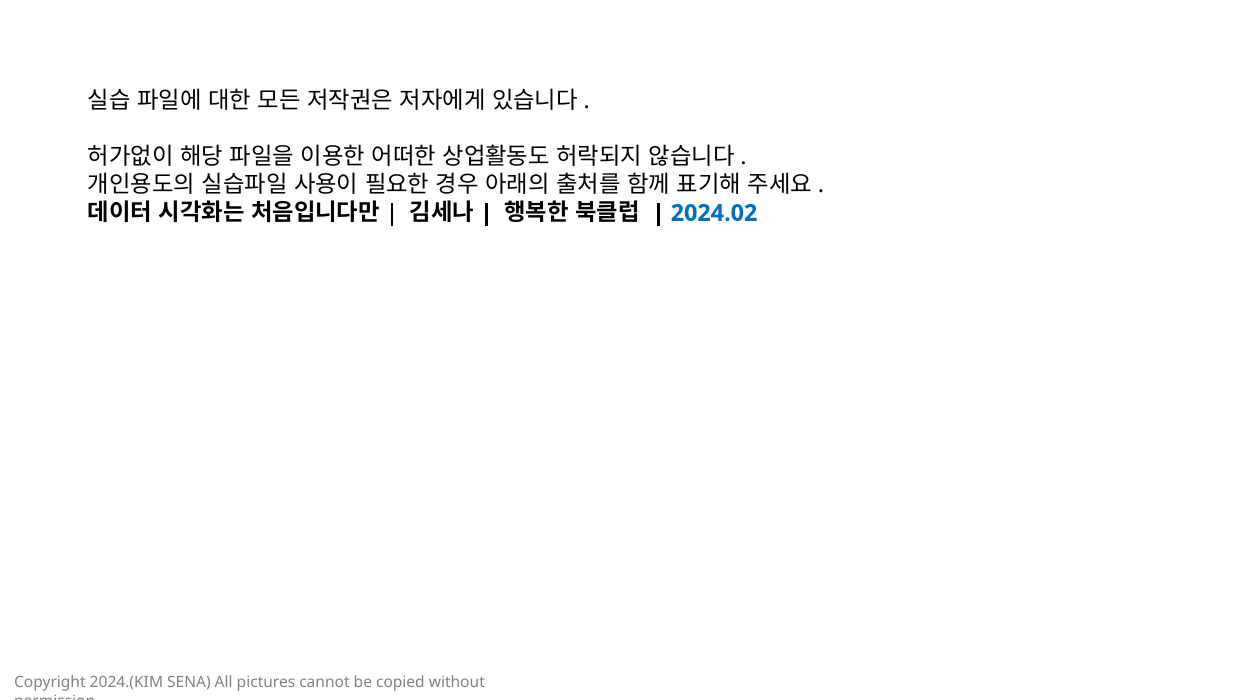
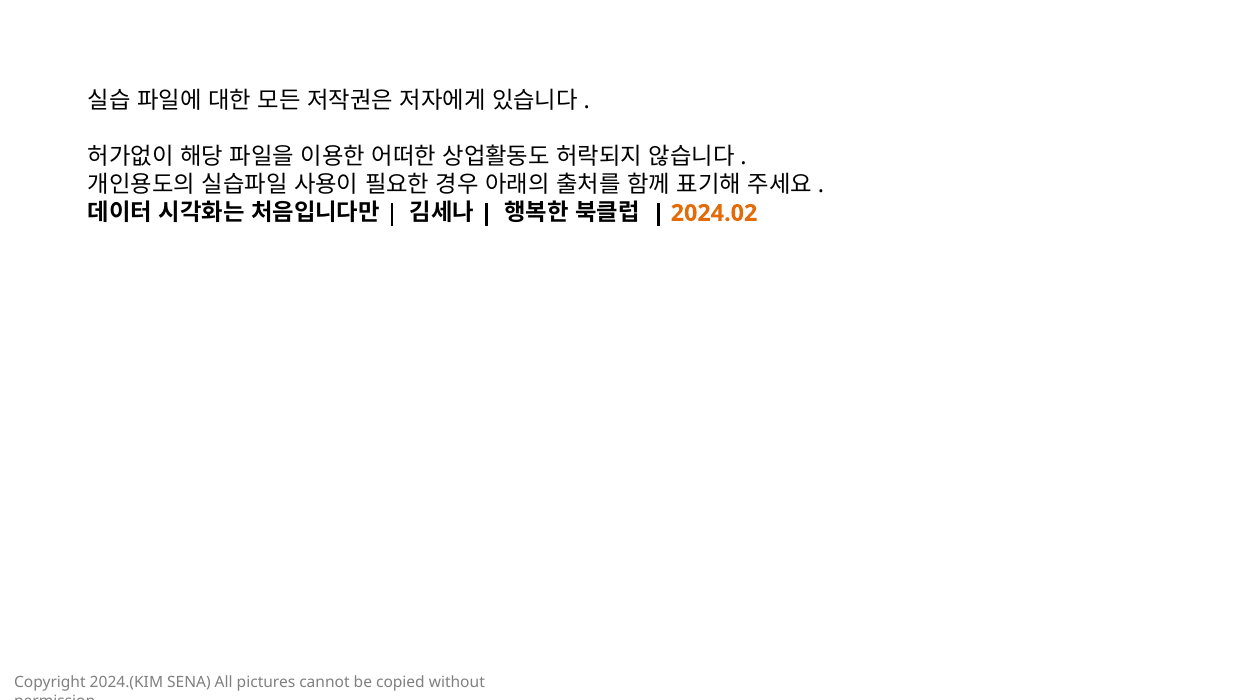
2024.02 colour: blue -> orange (714, 213)
